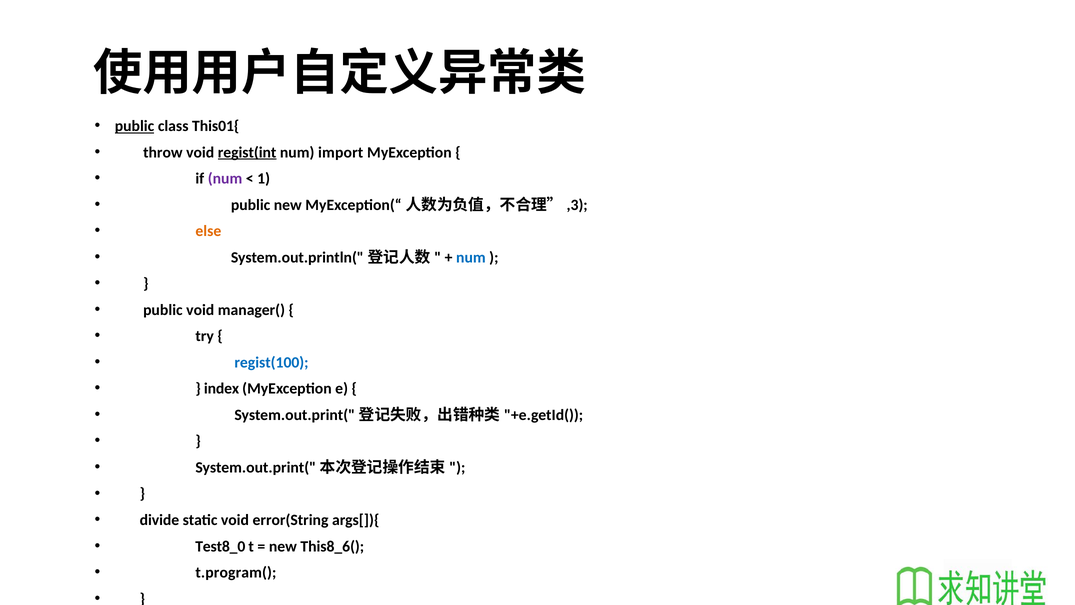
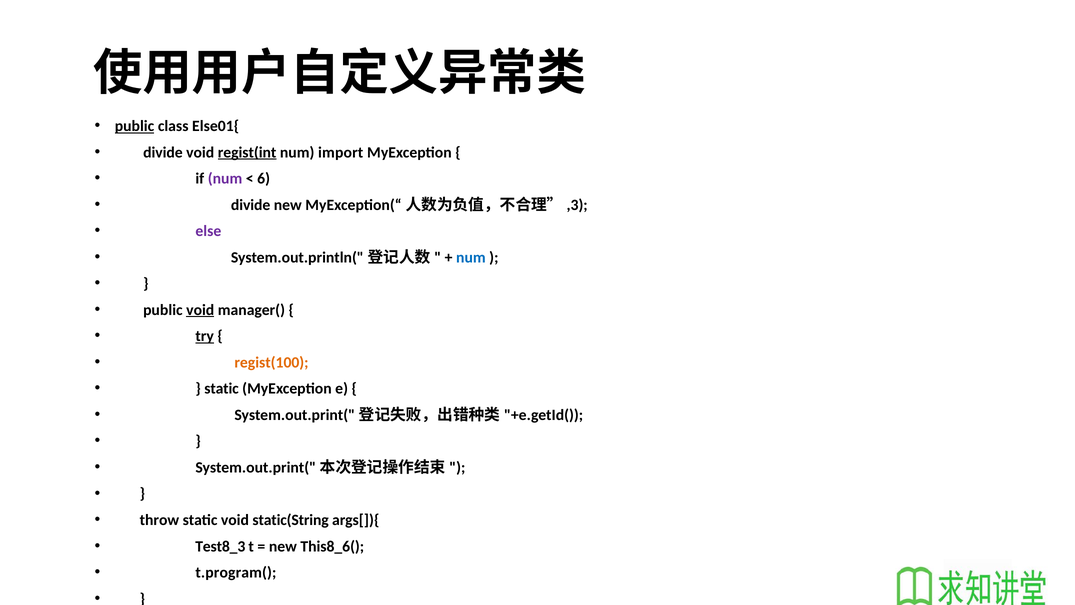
This01{: This01{ -> Else01{ (216, 126)
throw: throw -> divide (163, 152)
1: 1 -> 6 (264, 179)
public: public -> divide (251, 205)
else colour: orange -> purple (208, 231)
void underline: none -> present (200, 310)
try underline: none -> present (205, 336)
regist(100 colour: blue -> orange (271, 362)
index: index -> static (222, 389)
divide: divide -> throw (159, 520)
error(String: error(String -> static(String (291, 520)
Test8_0: Test8_0 -> Test8_3 (220, 546)
